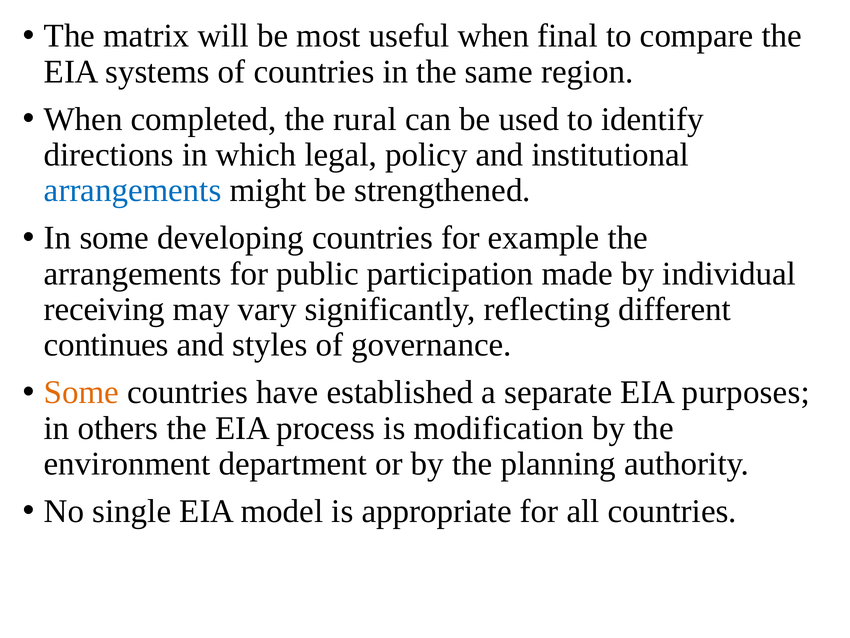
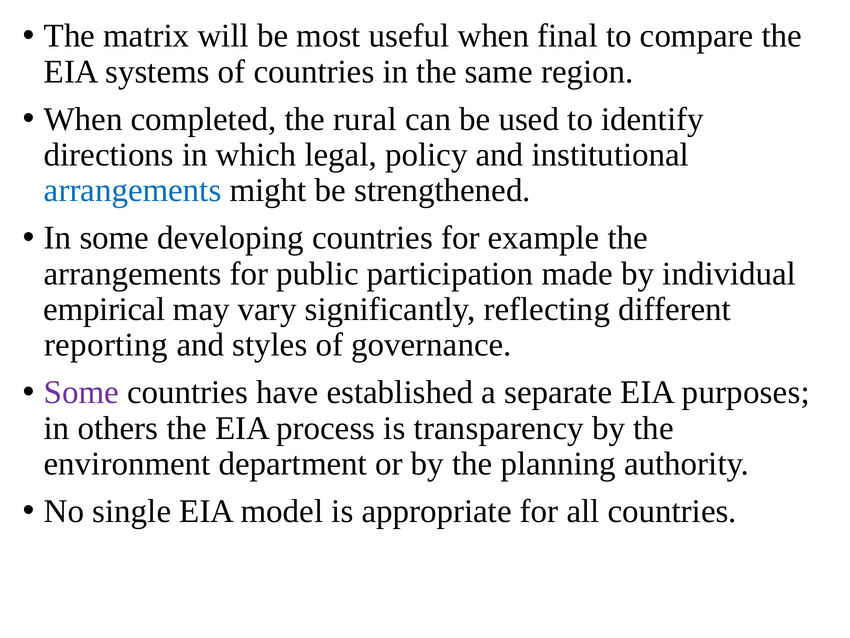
receiving: receiving -> empirical (104, 309)
continues: continues -> reporting (106, 345)
Some colour: orange -> purple (81, 392)
modification: modification -> transparency (499, 428)
